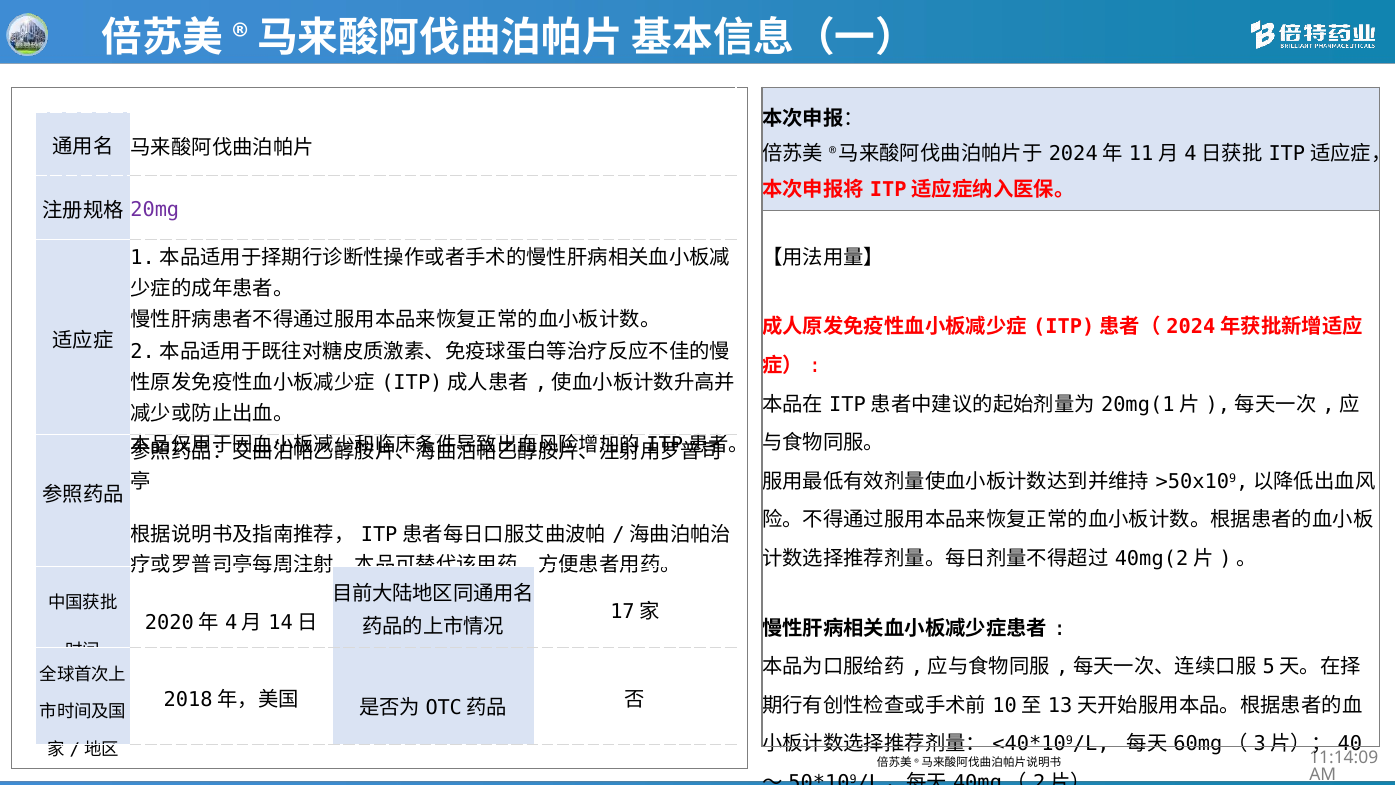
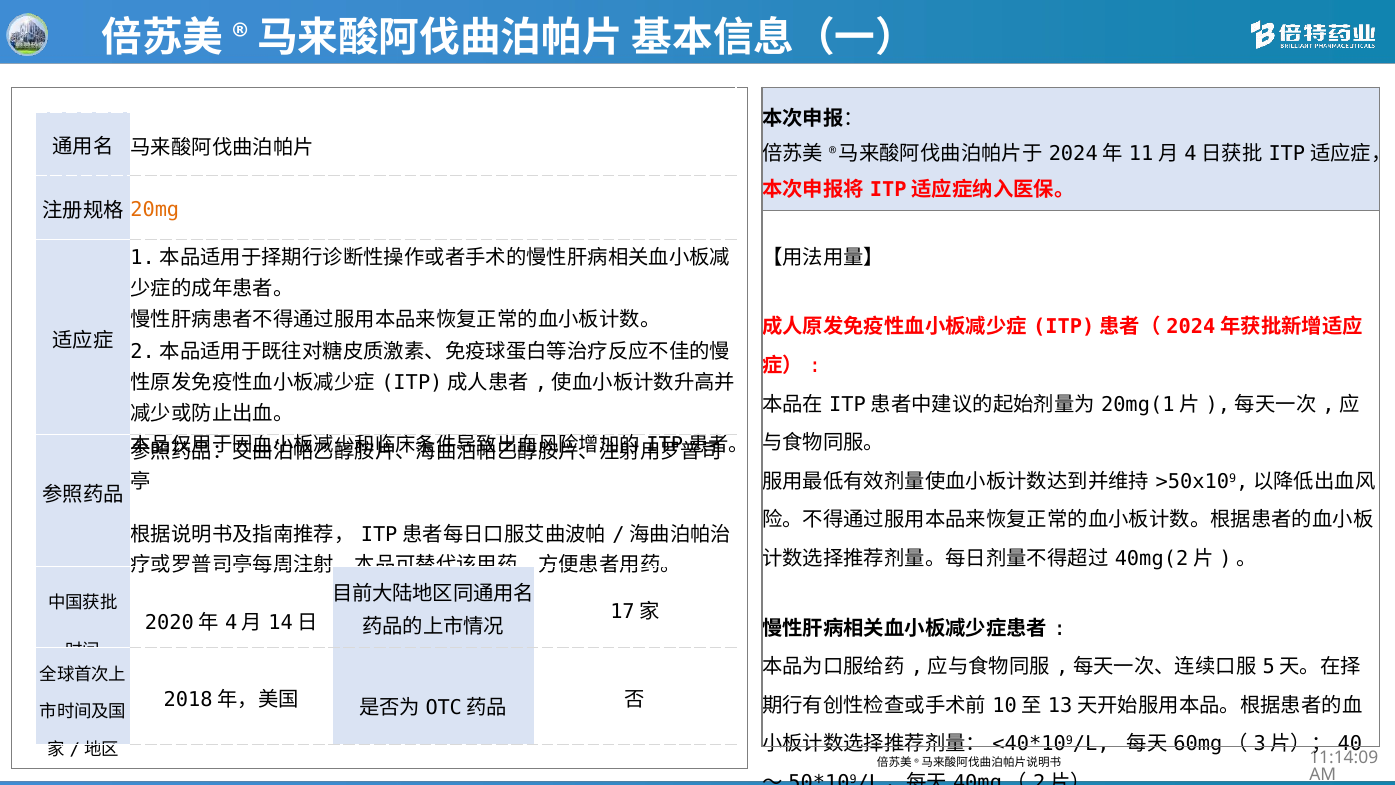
20mg colour: purple -> orange (155, 210)
